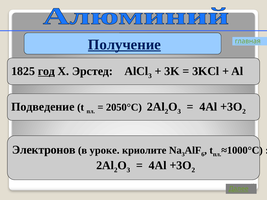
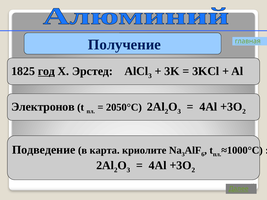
Получение underline: present -> none (124, 45)
Подведение: Подведение -> Электронов (43, 107)
Электронов: Электронов -> Подведение (44, 150)
уроке: уроке -> карта (105, 150)
